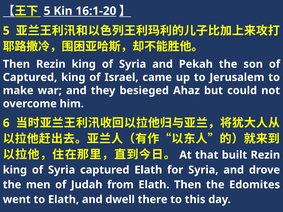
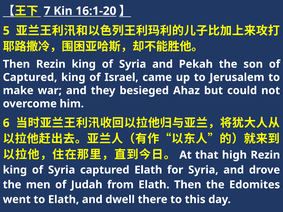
5: 5 -> 7 (47, 11)
built: built -> high (234, 155)
